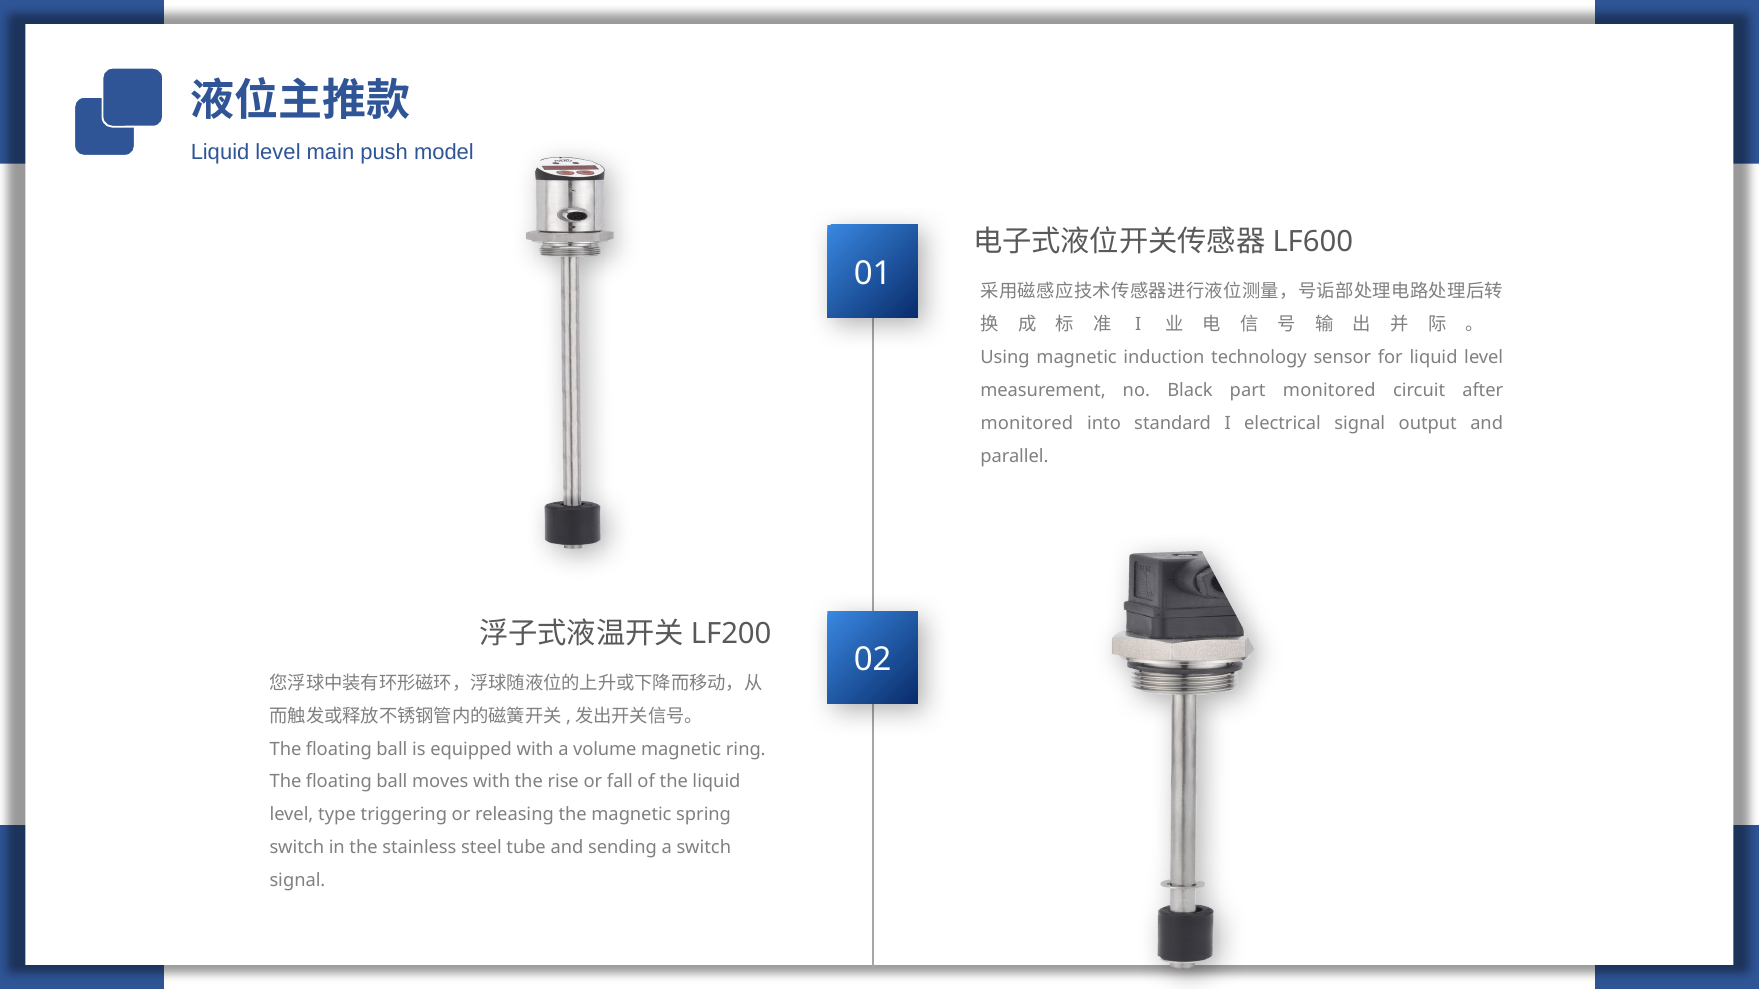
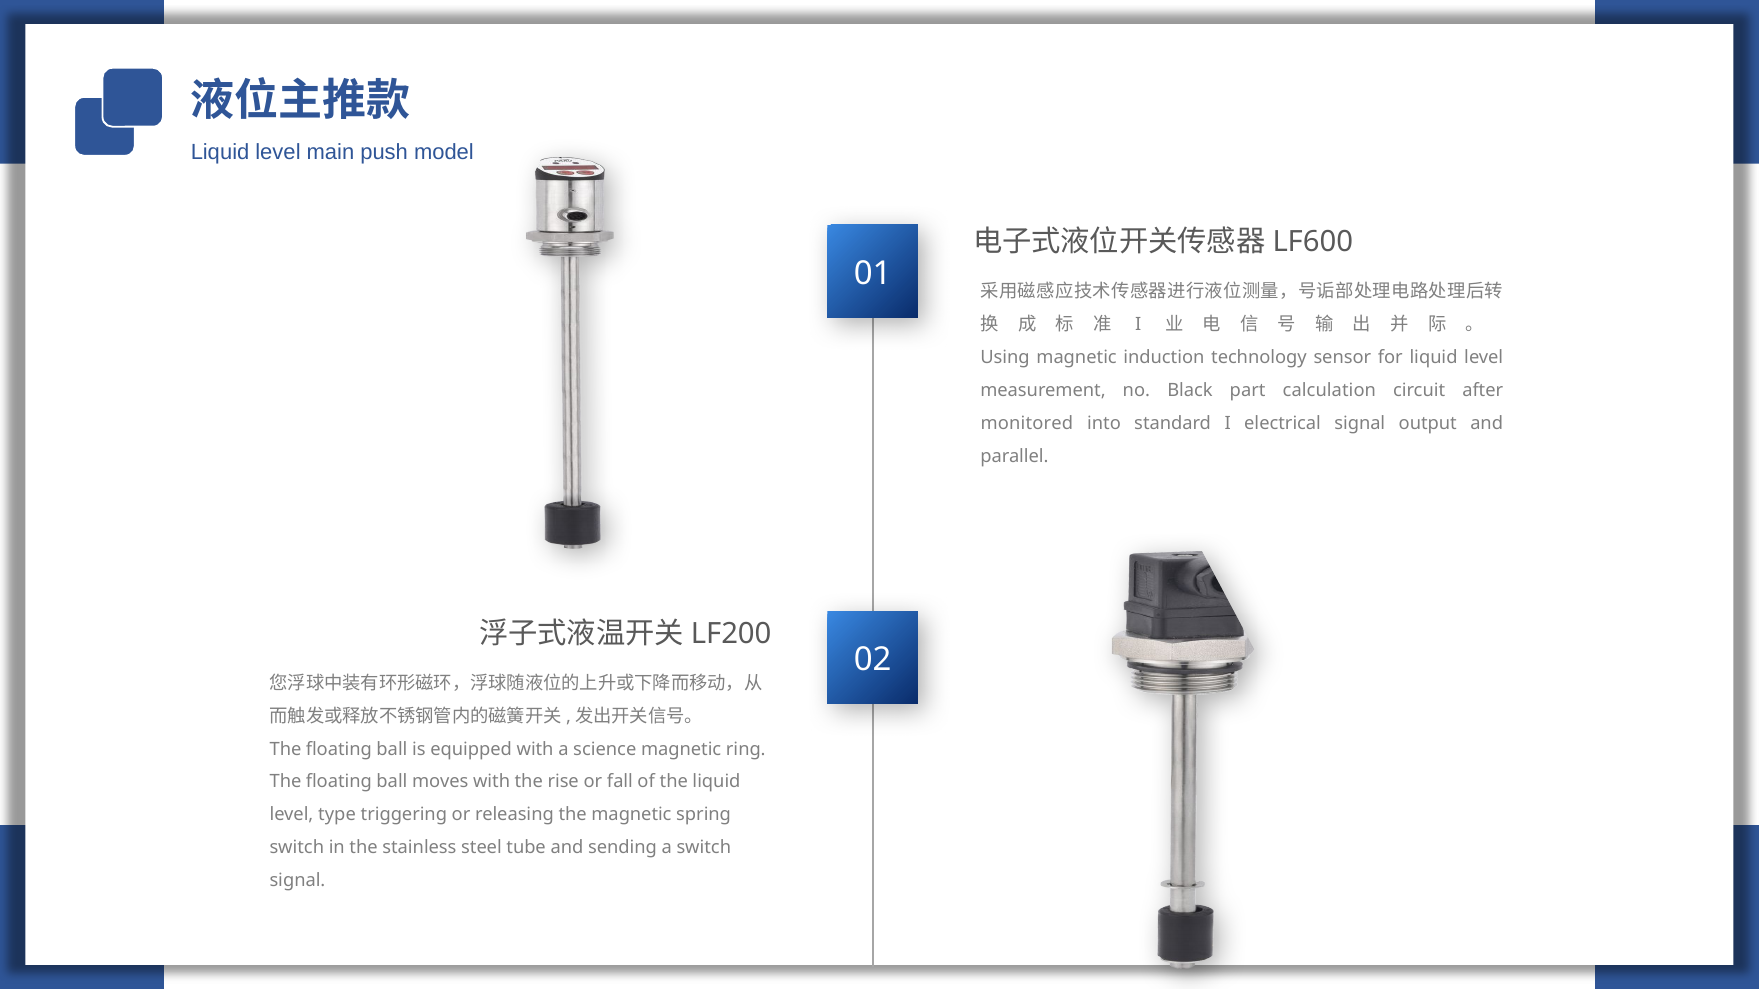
part monitored: monitored -> calculation (1329, 391)
volume: volume -> science (605, 749)
